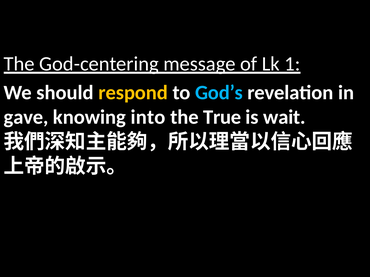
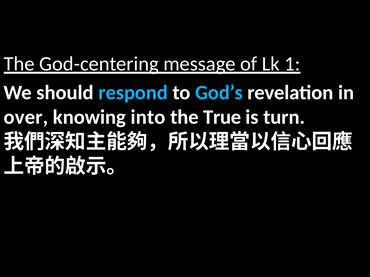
respond colour: yellow -> light blue (133, 93)
gave: gave -> over (26, 117)
wait: wait -> turn (284, 117)
